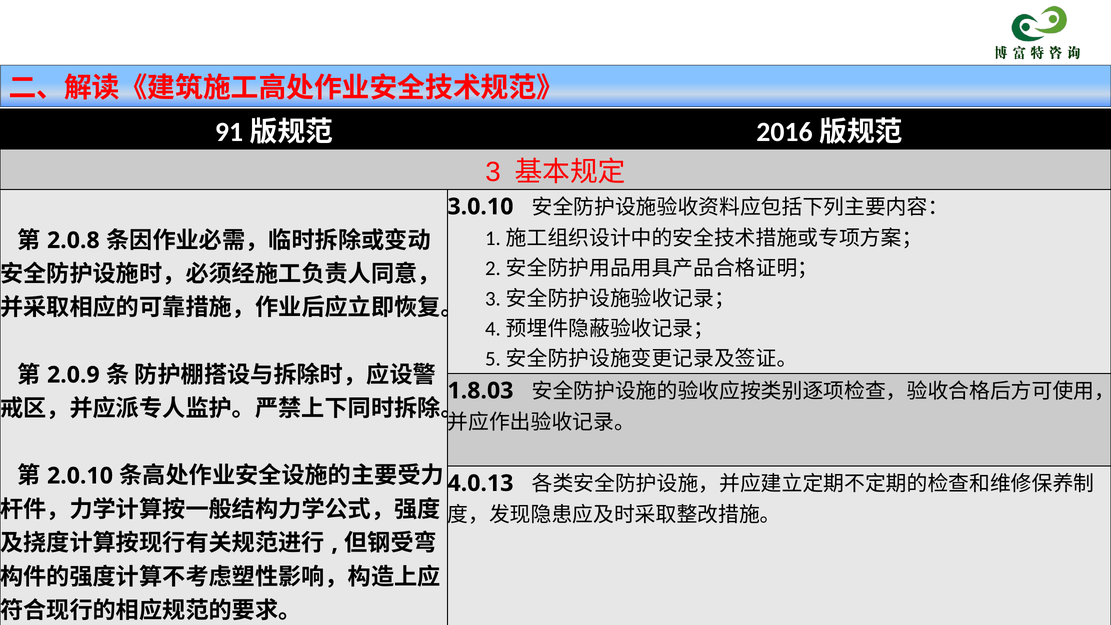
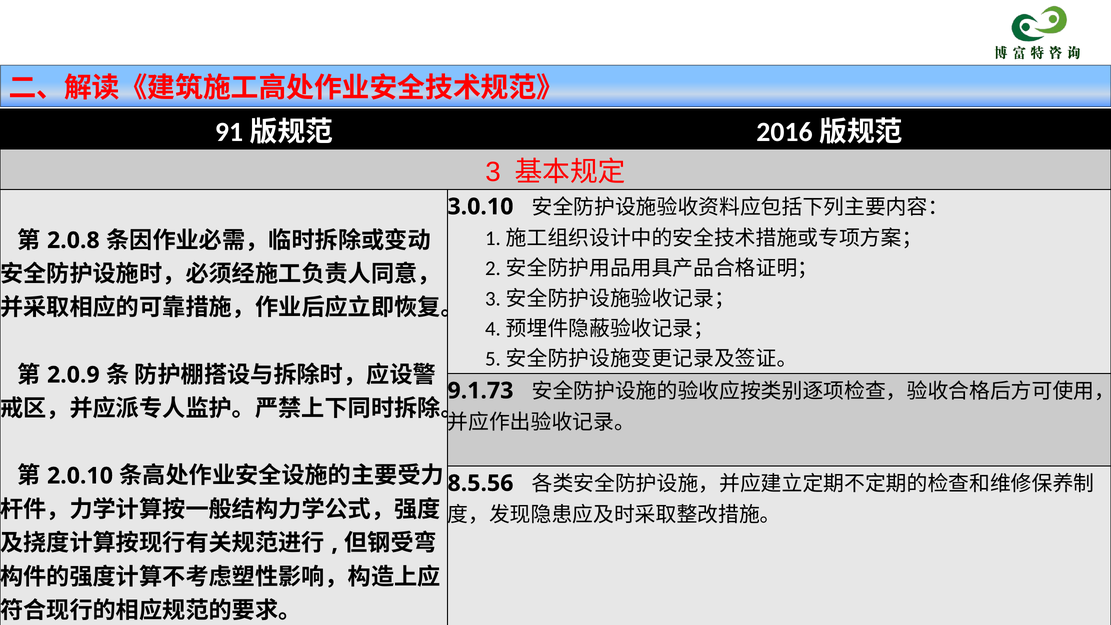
1.8.03: 1.8.03 -> 9.1.73 (480, 391)
4.0.13: 4.0.13 -> 8.5.56 (480, 483)
